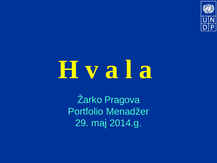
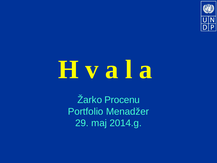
Pragova: Pragova -> Procenu (122, 100)
